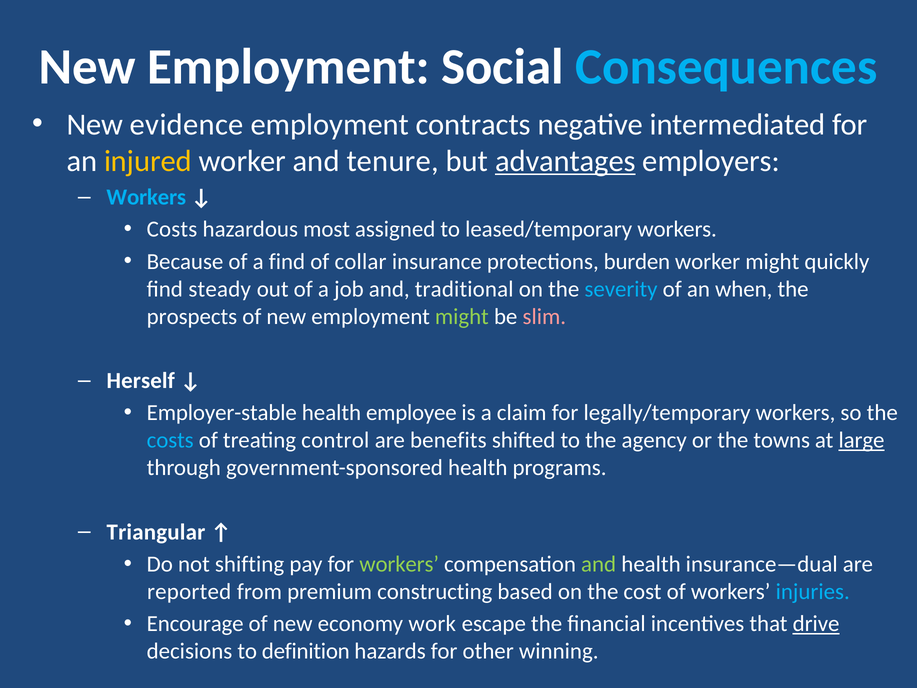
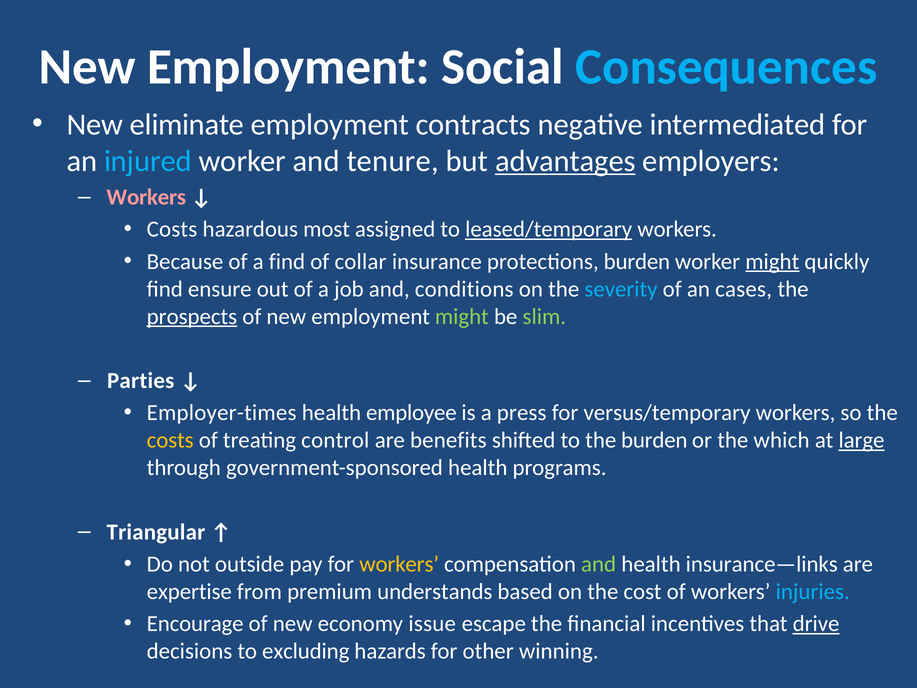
evidence: evidence -> eliminate (187, 124)
injured colour: yellow -> light blue (148, 161)
Workers colour: light blue -> pink (146, 197)
leased/temporary underline: none -> present (549, 229)
might underline: none -> present (772, 261)
steady: steady -> ensure (220, 289)
traditional: traditional -> conditions (464, 289)
when: when -> cases (744, 289)
prospects underline: none -> present (192, 316)
slim colour: pink -> light green (544, 316)
Herself: Herself -> Parties (141, 381)
Employer-stable: Employer-stable -> Employer-times (222, 413)
claim: claim -> press (522, 413)
legally/temporary: legally/temporary -> versus/temporary (667, 413)
costs colour: light blue -> yellow (170, 440)
the agency: agency -> burden (654, 440)
towns: towns -> which (782, 440)
shifting: shifting -> outside (250, 564)
workers colour: light green -> yellow (399, 564)
insurance—dual: insurance—dual -> insurance—links (762, 564)
reported: reported -> expertise (189, 592)
constructing: constructing -> understands (435, 592)
work: work -> issue (432, 624)
definition: definition -> excluding (306, 651)
